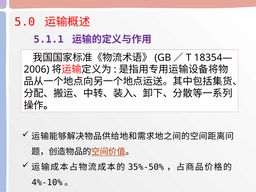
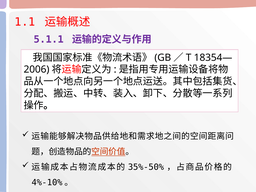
5.0: 5.0 -> 1.1 (25, 22)
